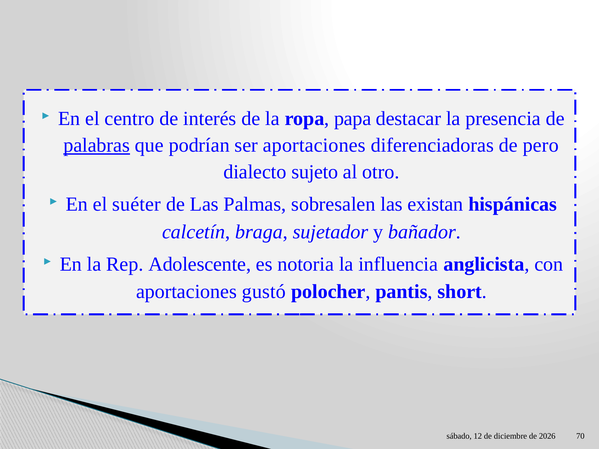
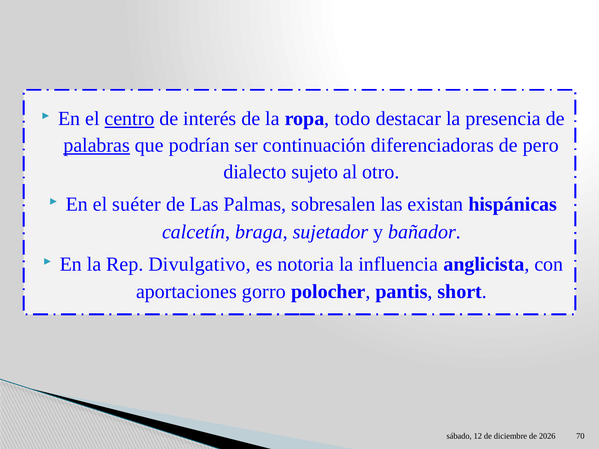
centro underline: none -> present (130, 119)
papa: papa -> todo (352, 119)
ser aportaciones: aportaciones -> continuación (314, 145)
Adolescente: Adolescente -> Divulgativo (200, 264)
gustó: gustó -> gorro (264, 292)
